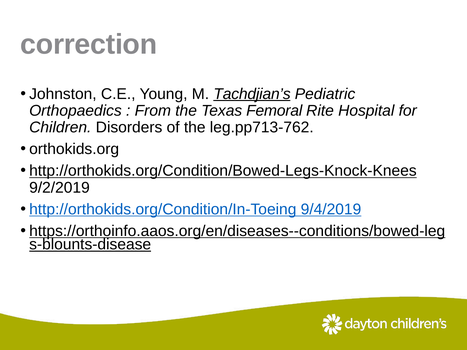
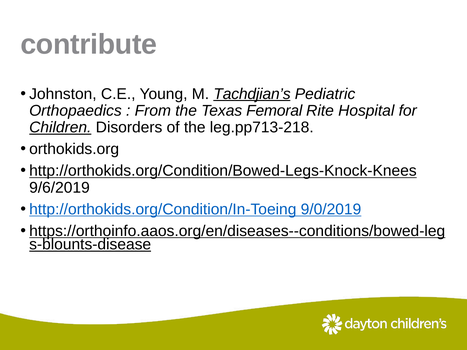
correction: correction -> contribute (89, 45)
Children underline: none -> present (60, 128)
leg.pp713-762: leg.pp713-762 -> leg.pp713-218 (262, 128)
9/2/2019: 9/2/2019 -> 9/6/2019 (59, 188)
9/4/2019: 9/4/2019 -> 9/0/2019 (331, 209)
